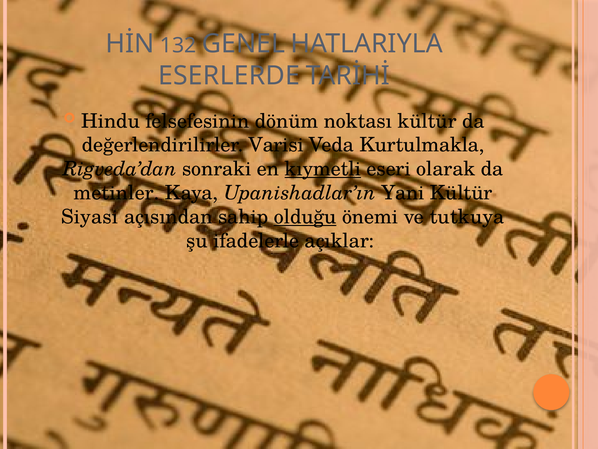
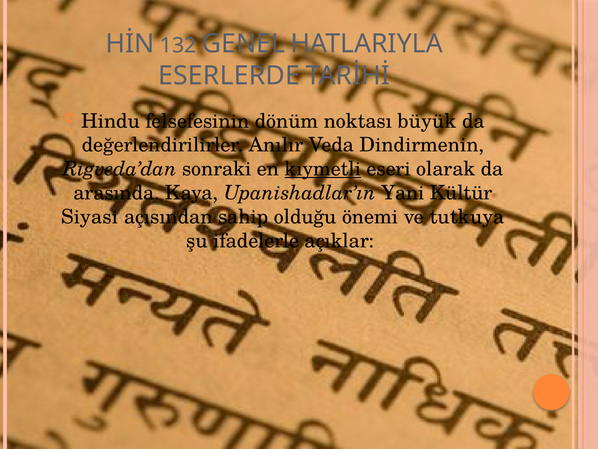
noktası kültür: kültür -> büyük (427, 121)
Varisi: Varisi -> Anılır (276, 145)
Kurtulmakla: Kurtulmakla -> Dindirmenin (422, 145)
metinler: metinler -> arasında (117, 193)
olduğu underline: present -> none (305, 217)
